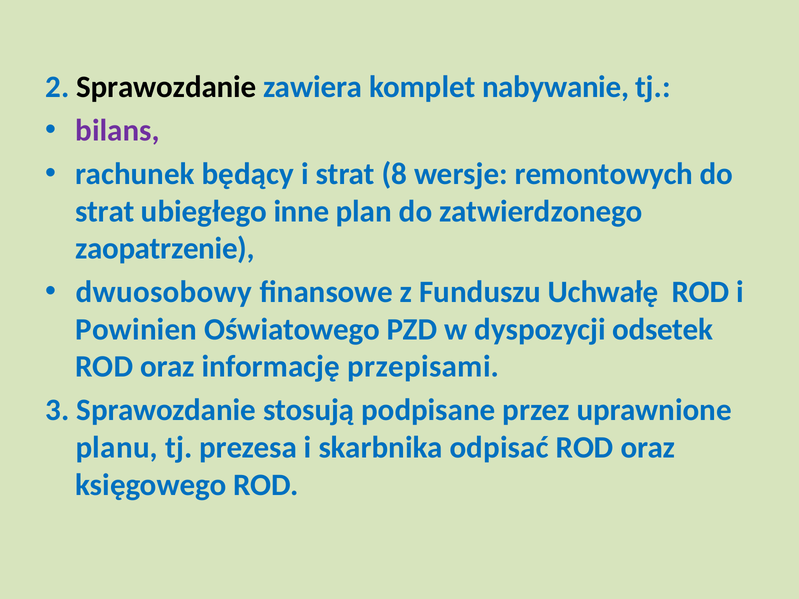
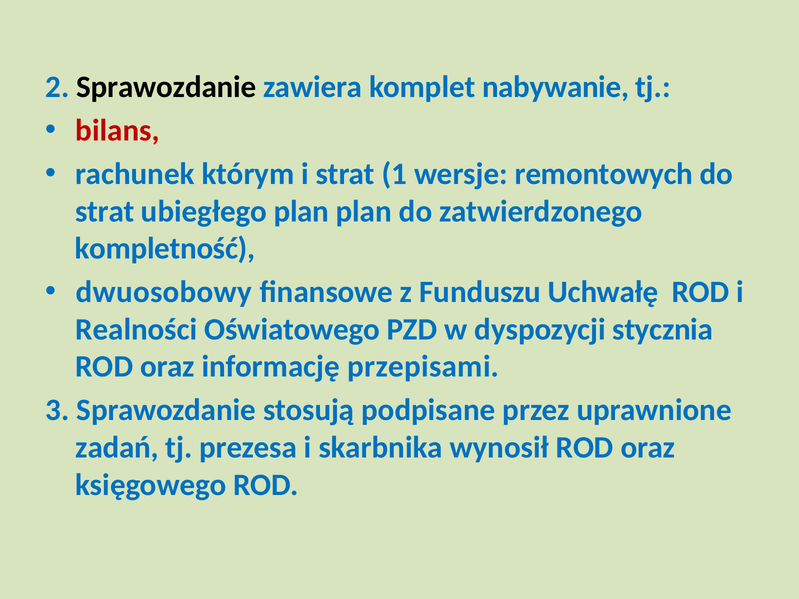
bilans colour: purple -> red (118, 131)
będący: będący -> którym (248, 174)
8: 8 -> 1 (394, 174)
ubiegłego inne: inne -> plan (301, 211)
zaopatrzenie: zaopatrzenie -> kompletność (165, 249)
Powinien: Powinien -> Realności (136, 330)
odsetek: odsetek -> stycznia (663, 330)
planu: planu -> zadań (117, 448)
odpisać: odpisać -> wynosił (499, 448)
